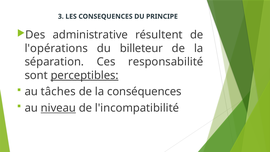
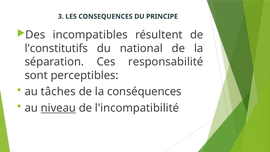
administrative: administrative -> incompatibles (90, 35)
l'opérations: l'opérations -> l'constitutifs (56, 48)
billeteur: billeteur -> national (141, 48)
perceptibles underline: present -> none (85, 75)
